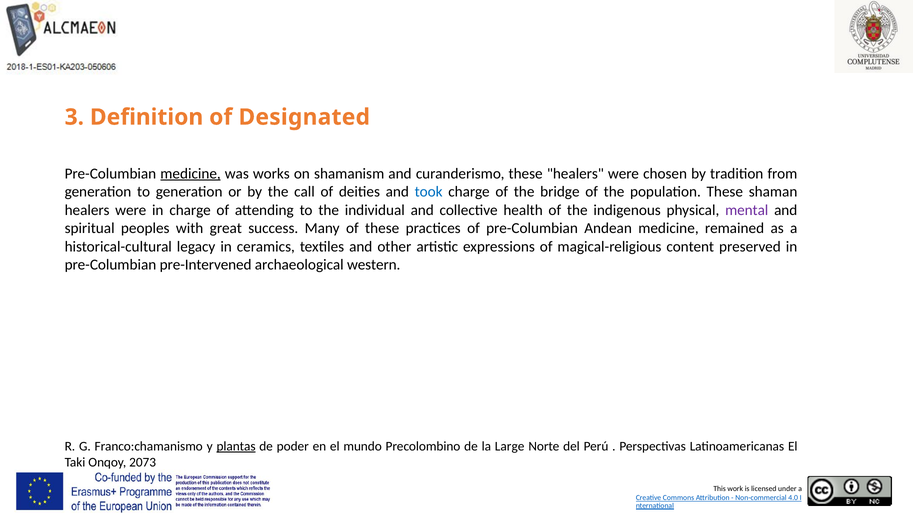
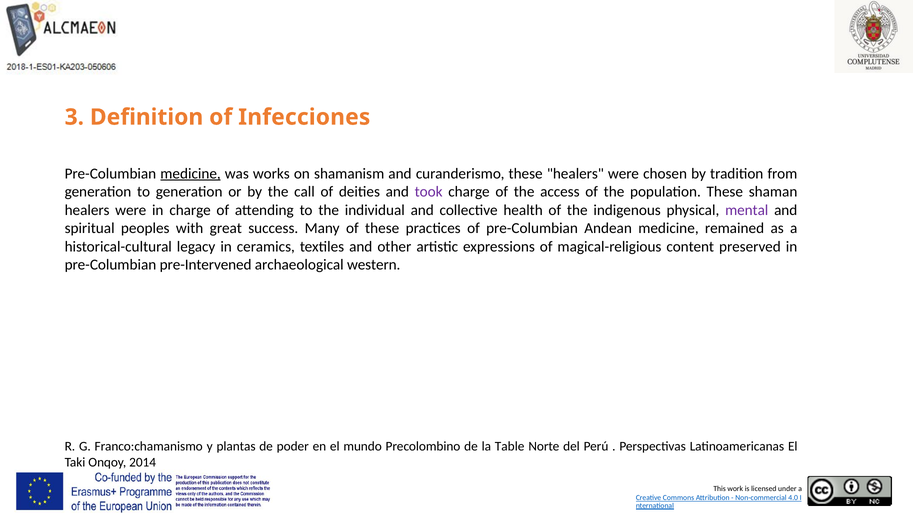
Designated: Designated -> Infecciones (304, 117)
took colour: blue -> purple (429, 192)
bridge: bridge -> access (560, 192)
plantas underline: present -> none (236, 446)
Large: Large -> Table (510, 446)
2073: 2073 -> 2014 (143, 462)
